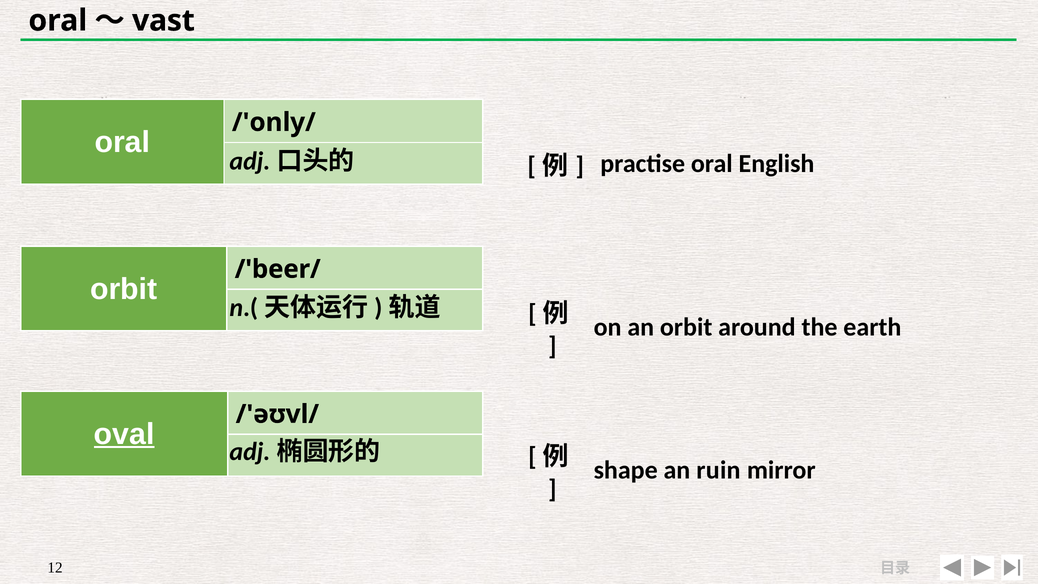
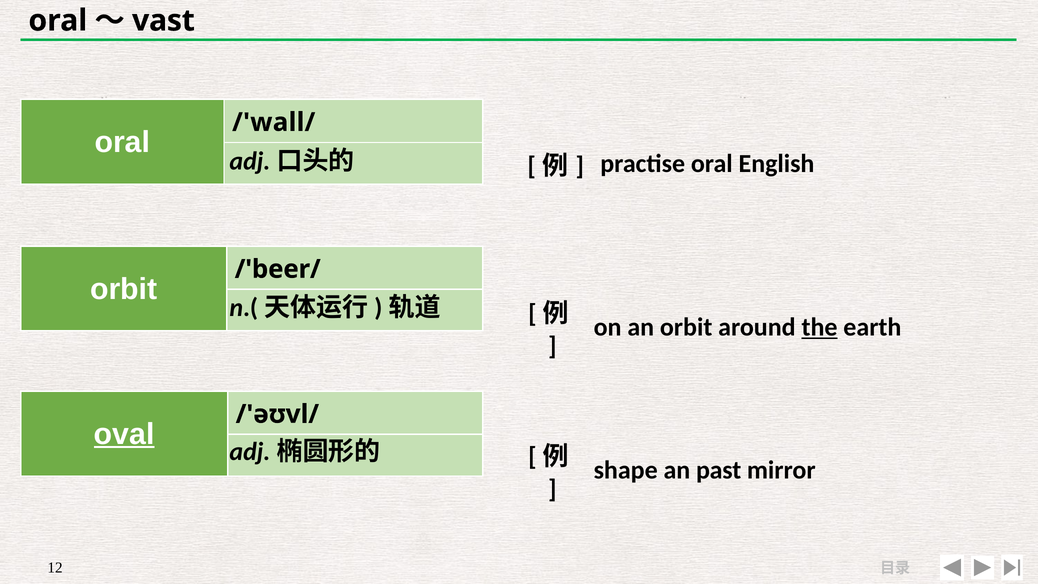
/'only/: /'only/ -> /'wall/ (274, 122)
the underline: none -> present (820, 327)
ruin: ruin -> past (719, 470)
